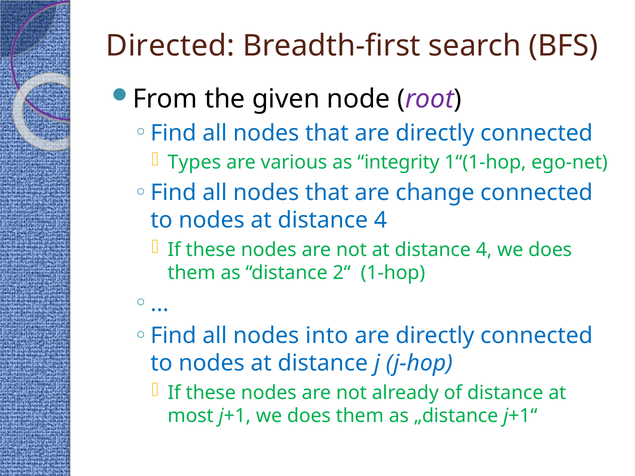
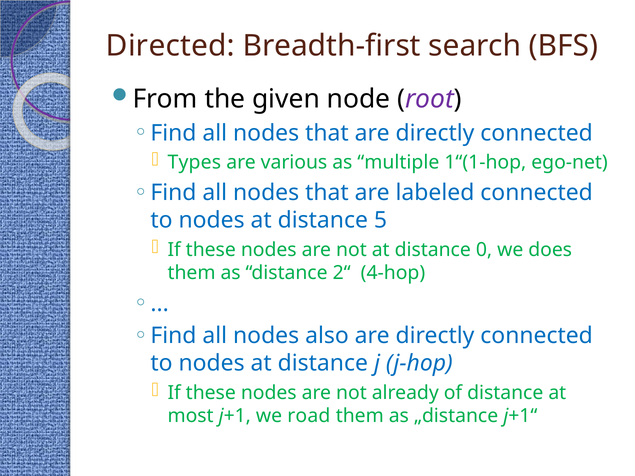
integrity: integrity -> multiple (398, 163)
change: change -> labeled (435, 193)
nodes at distance 4: 4 -> 5 (380, 221)
not at distance 4: 4 -> 0 (484, 250)
1-hop: 1-hop -> 4-hop (393, 273)
into: into -> also (327, 336)
j+1 we does: does -> road (309, 416)
